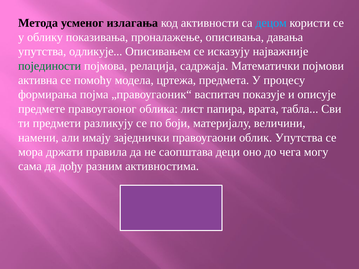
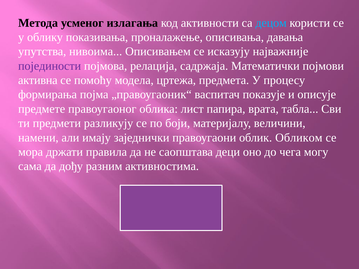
одликује: одликује -> нивоима (96, 52)
појединости colour: green -> purple (50, 66)
облик Упутства: Упутства -> Обликом (299, 138)
